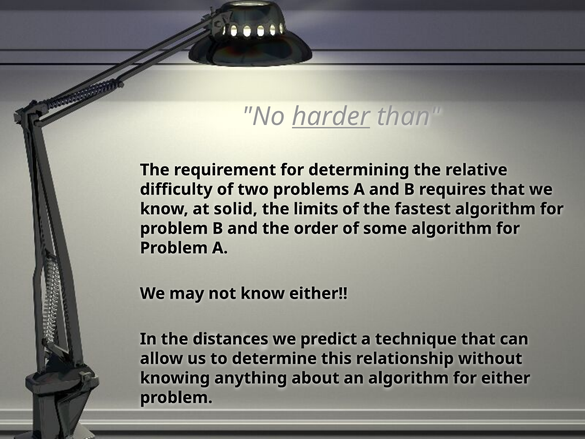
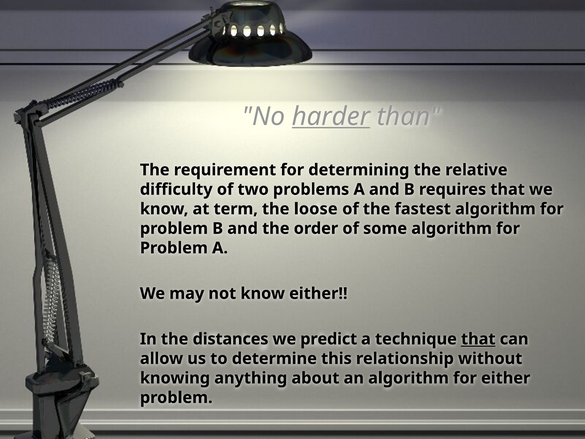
solid: solid -> term (236, 209)
limits: limits -> loose (316, 209)
that underline: none -> present (478, 339)
